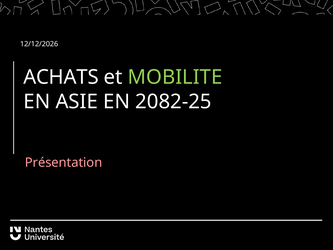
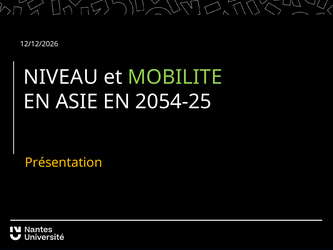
ACHATS: ACHATS -> NIVEAU (61, 77)
2082-25: 2082-25 -> 2054-25 (173, 101)
Présentation colour: pink -> yellow (64, 162)
